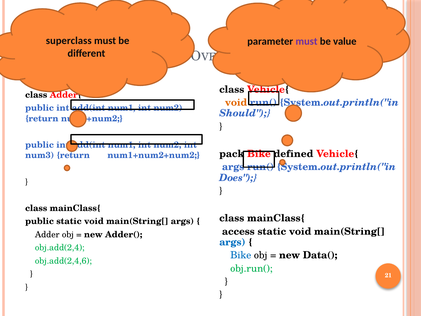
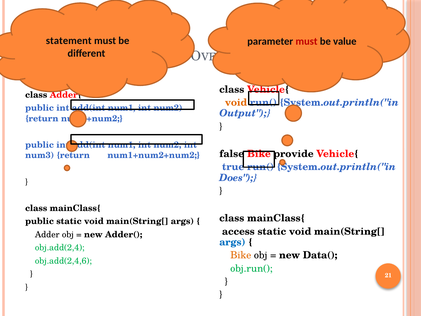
superclass: superclass -> statement (69, 41)
must colour: purple -> red (307, 41)
Should: Should -> Output (245, 113)
pack: pack -> false (232, 154)
defined: defined -> provide (294, 154)
args: args -> true (233, 167)
Bike colour: blue -> orange (241, 255)
